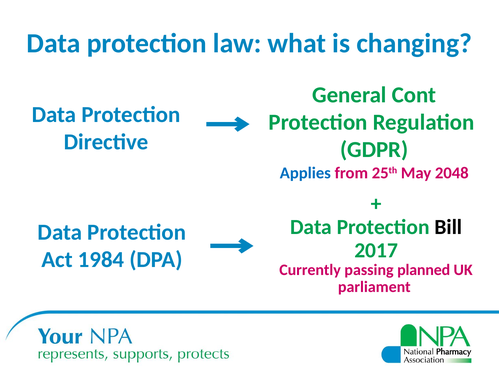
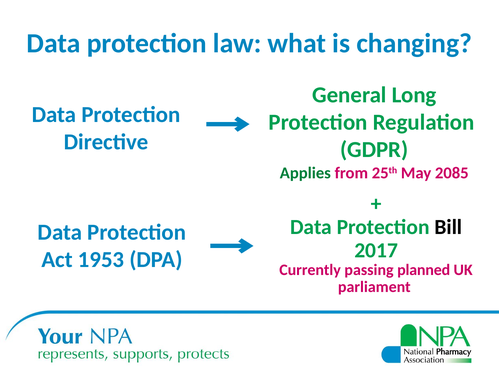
Cont: Cont -> Long (414, 95)
Applies colour: blue -> green (305, 173)
2048: 2048 -> 2085 (452, 173)
1984: 1984 -> 1953 (101, 260)
